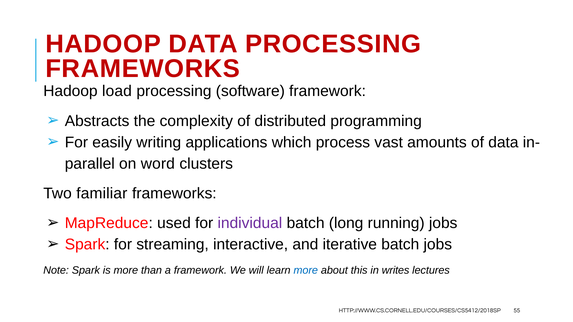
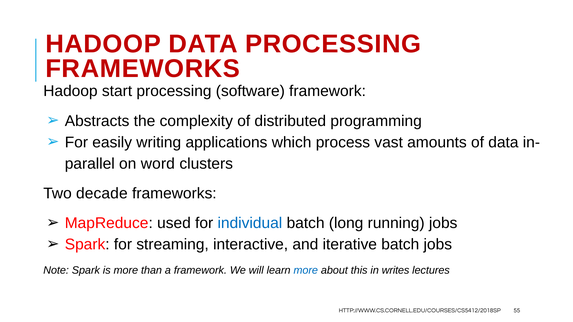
load: load -> start (117, 91)
familiar: familiar -> decade (102, 194)
individual colour: purple -> blue (250, 223)
